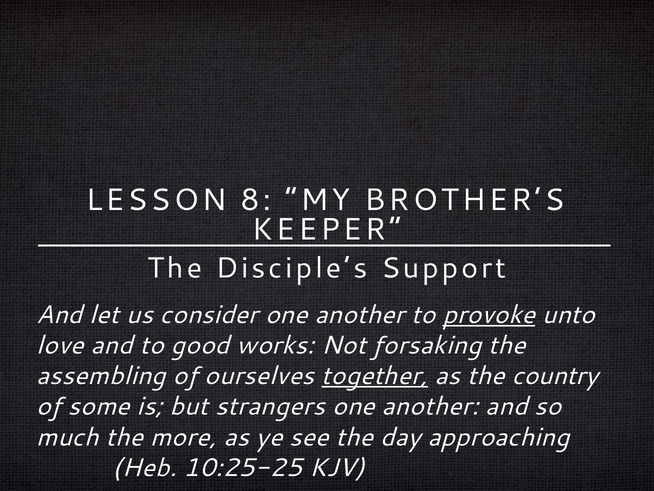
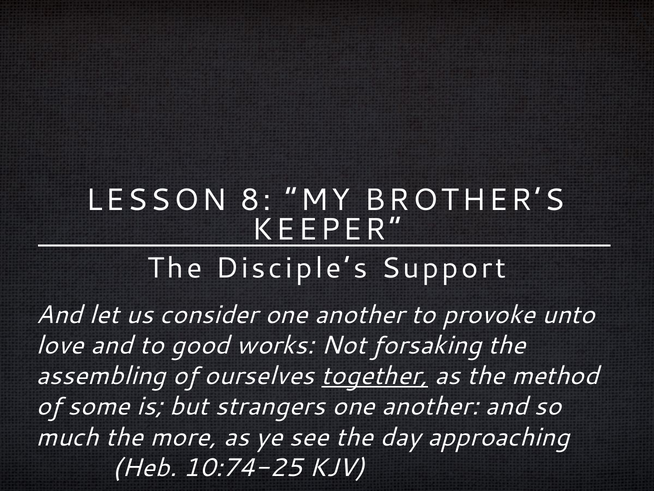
provoke underline: present -> none (489, 315)
country: country -> method (555, 376)
10:25-25: 10:25-25 -> 10:74-25 (243, 467)
